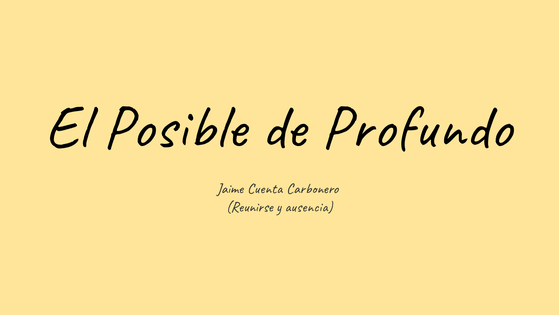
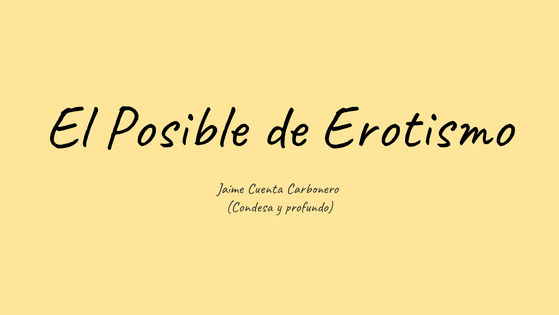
Profundo: Profundo -> Erotismo (416, 127)
Reunirse: Reunirse -> Condesa (249, 207)
ausencia: ausencia -> profundo (309, 207)
